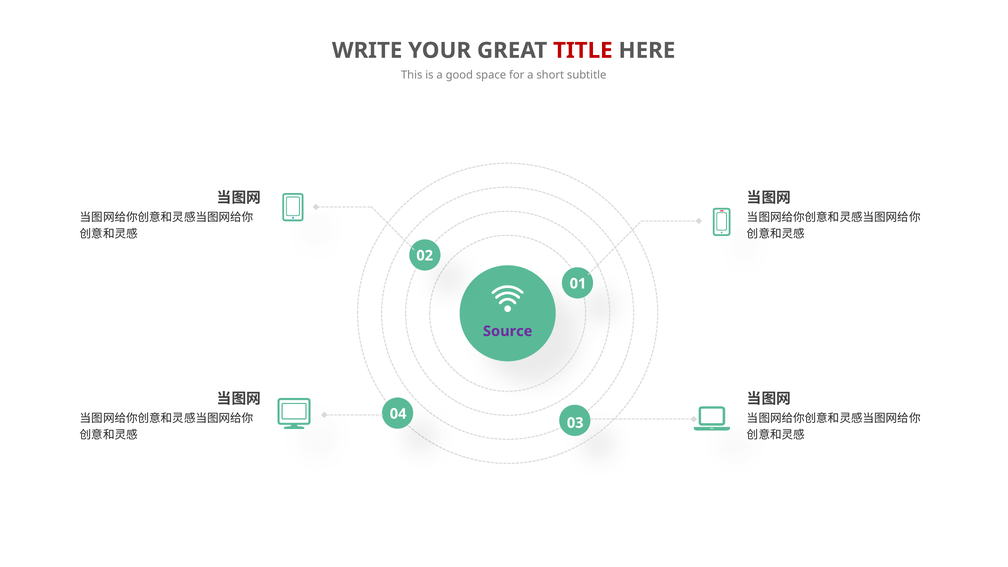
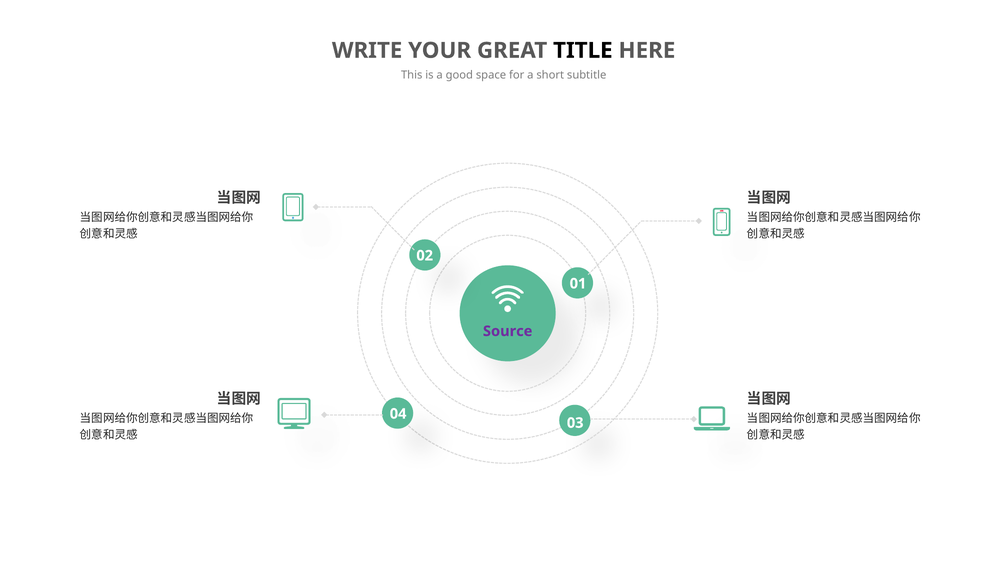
TITLE colour: red -> black (583, 50)
